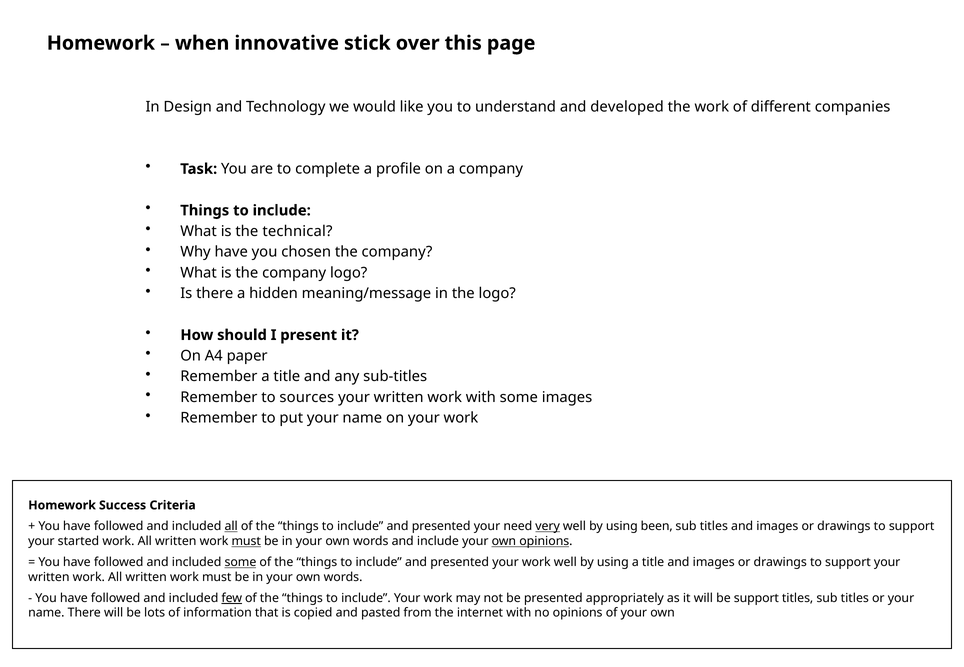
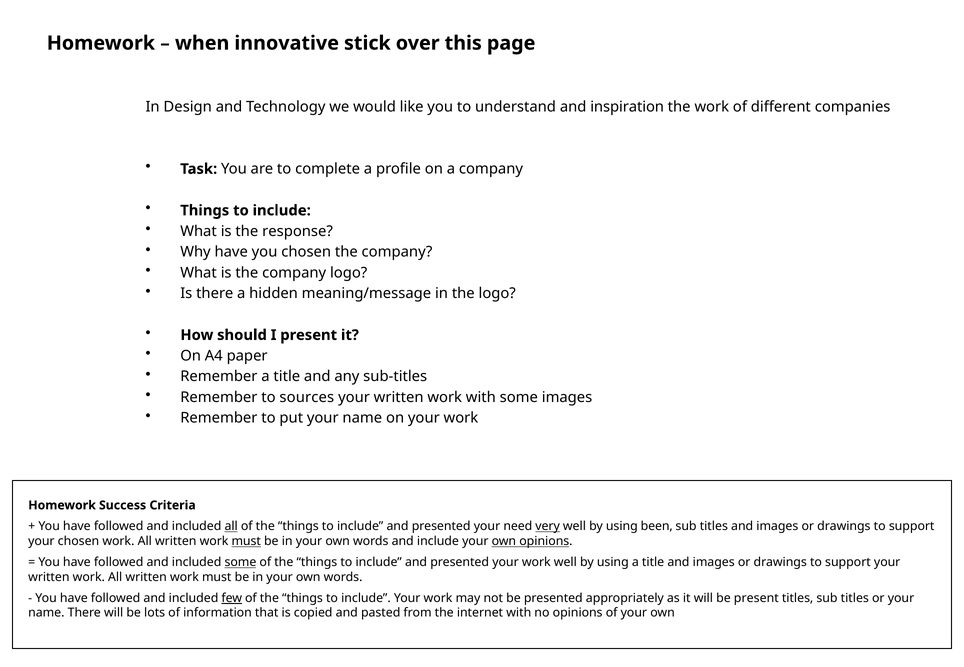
developed: developed -> inspiration (627, 107)
technical: technical -> response (298, 231)
your started: started -> chosen (78, 541)
be support: support -> present (756, 598)
